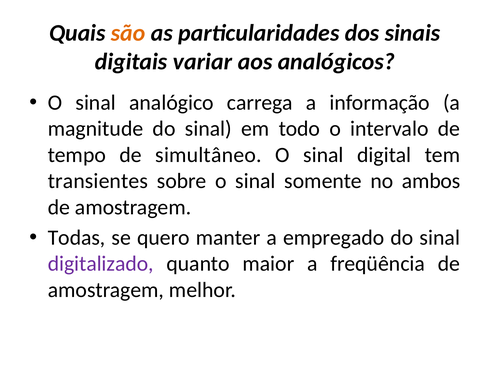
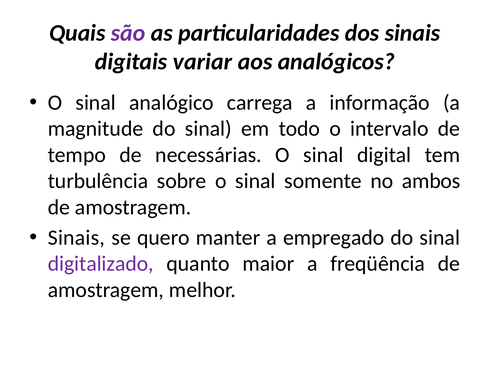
são colour: orange -> purple (128, 33)
simultâneo: simultâneo -> necessárias (209, 155)
transientes: transientes -> turbulência (98, 181)
Todas: Todas -> Sinais (76, 238)
